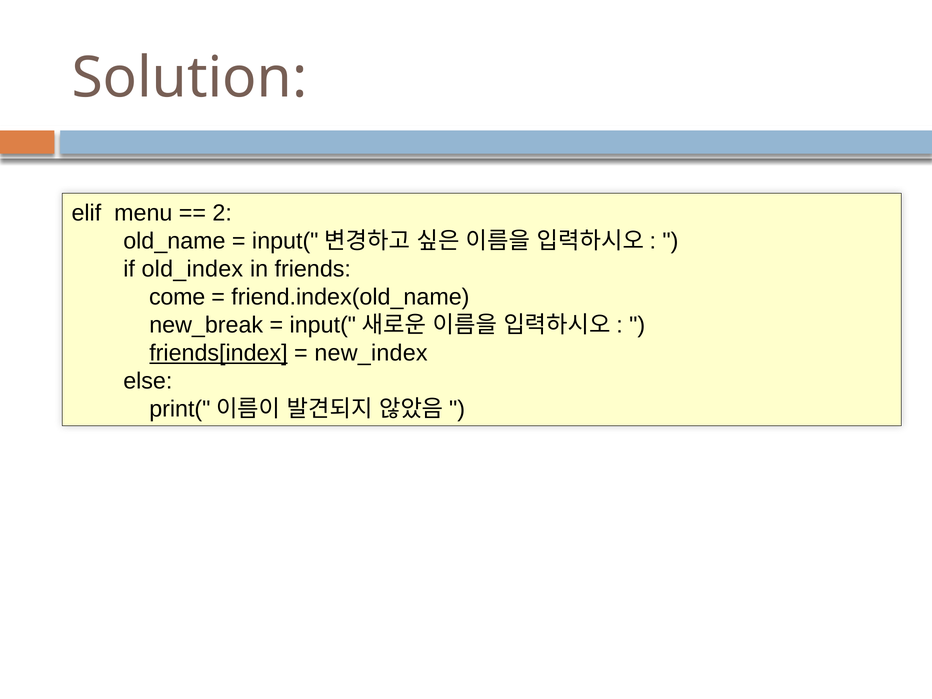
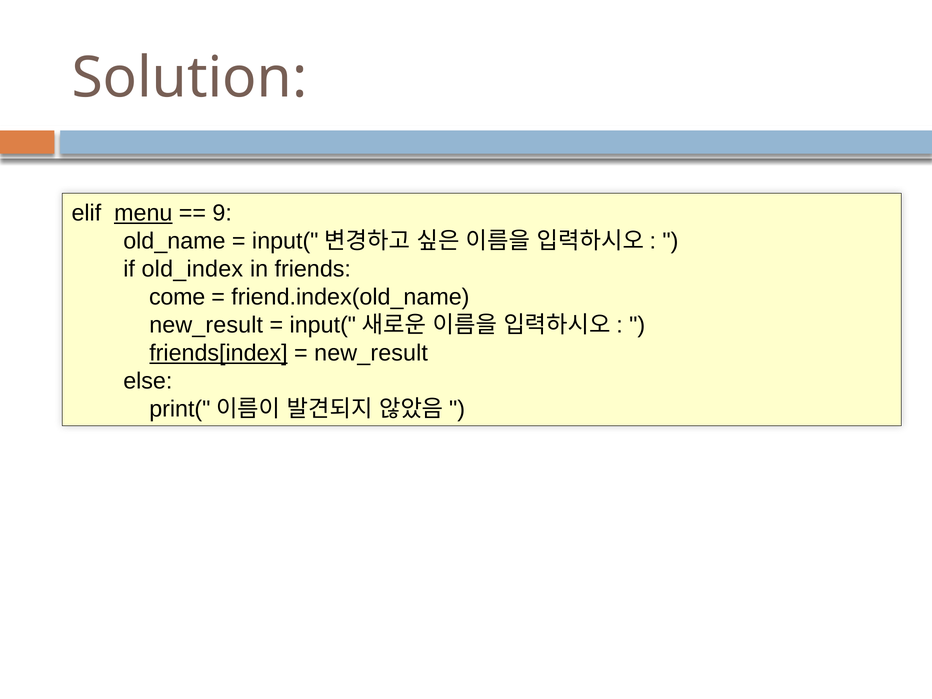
menu underline: none -> present (143, 213)
2: 2 -> 9 (222, 213)
new_break: new_break -> new_result (206, 325)
new_index: new_index -> new_result (371, 353)
